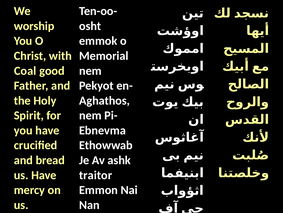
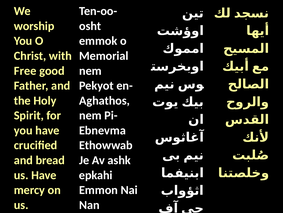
Coal: Coal -> Free (25, 71)
traitor: traitor -> epkahi (96, 175)
